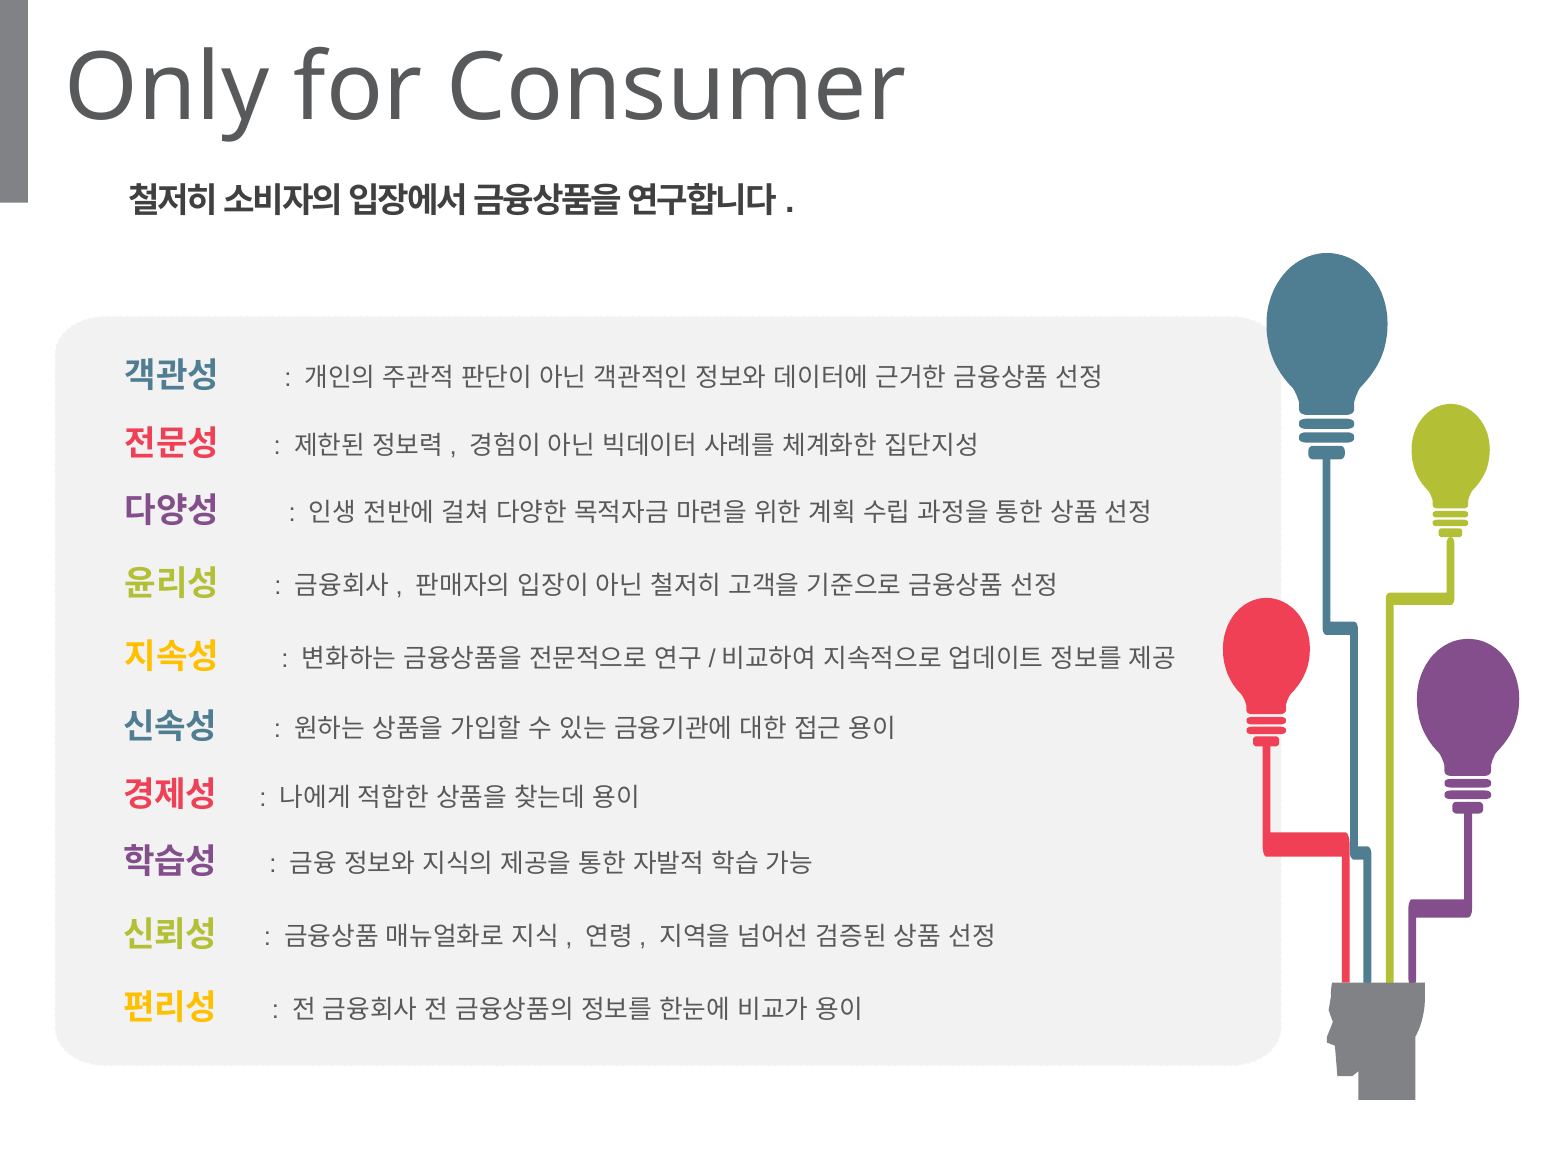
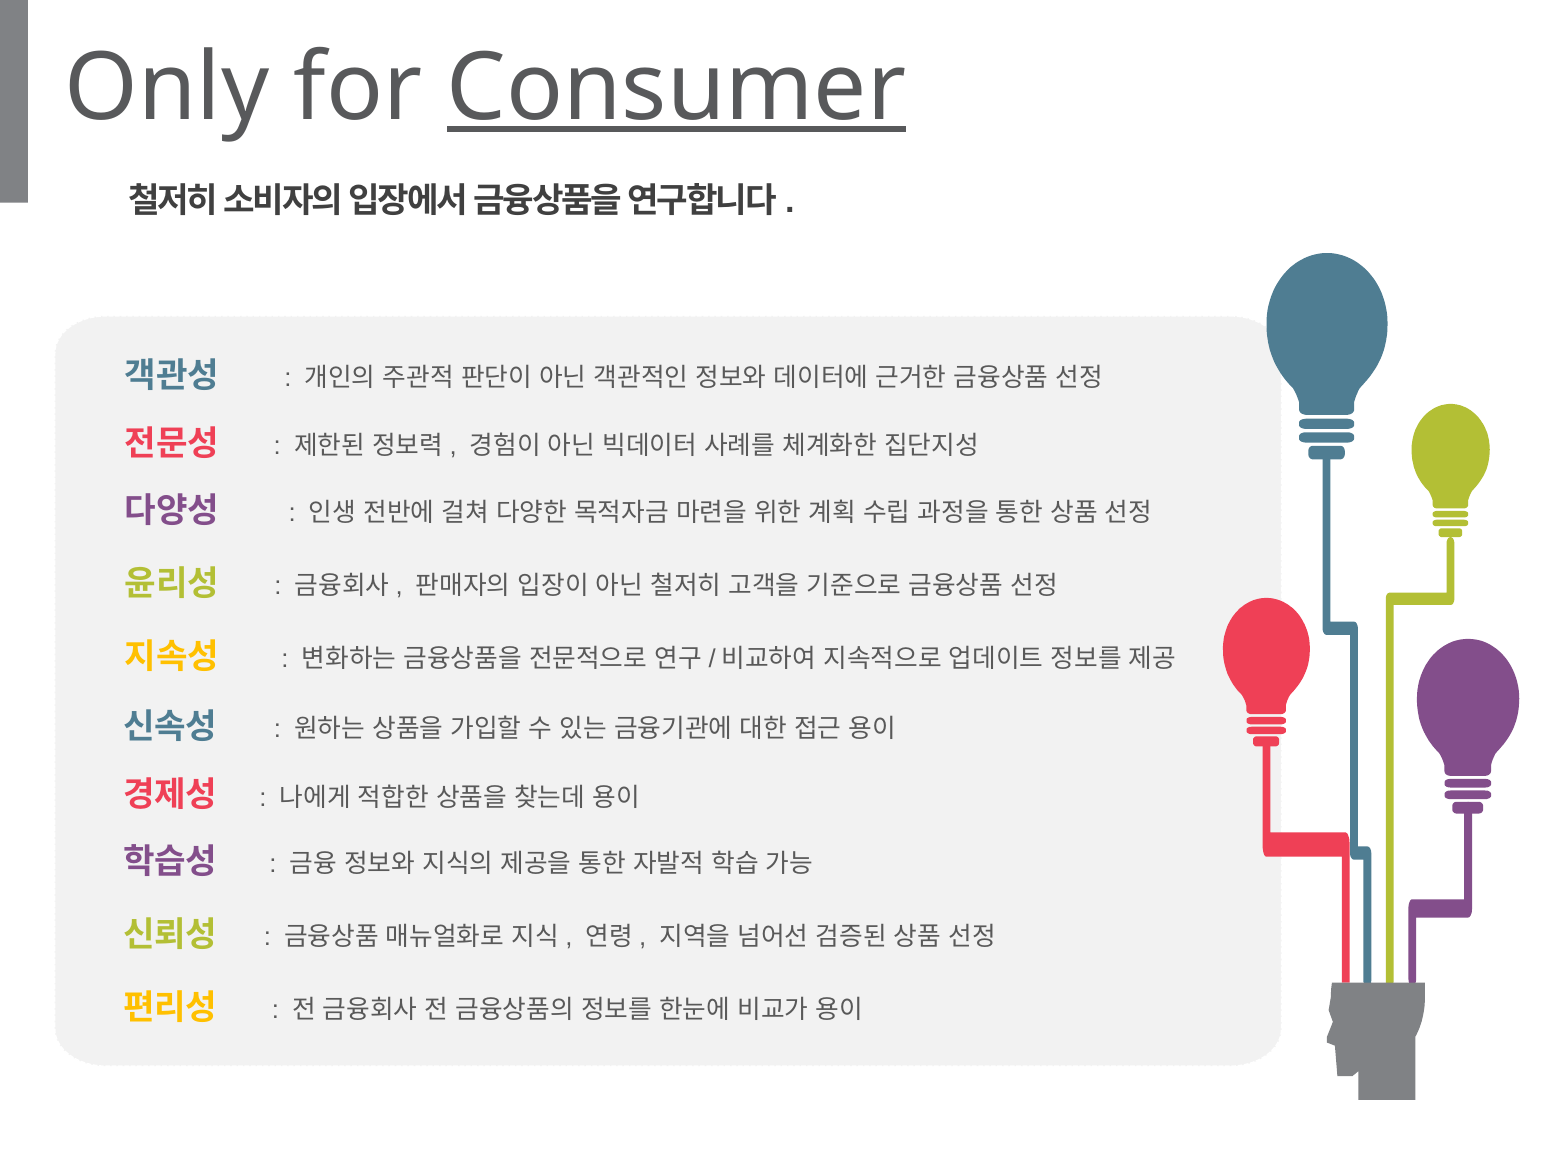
Consumer underline: none -> present (676, 88)
